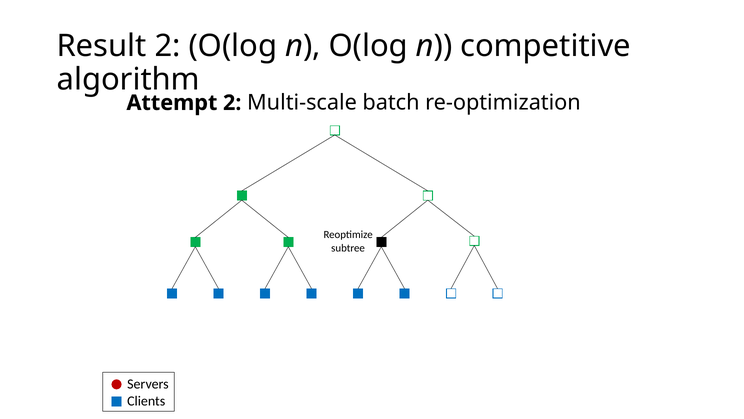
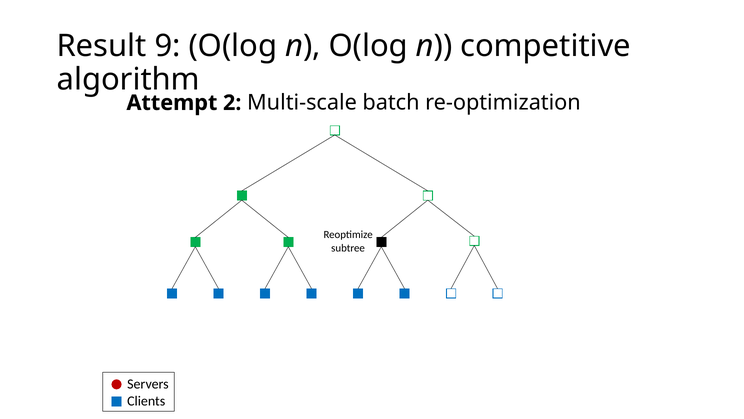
Result 2: 2 -> 9 (168, 46)
